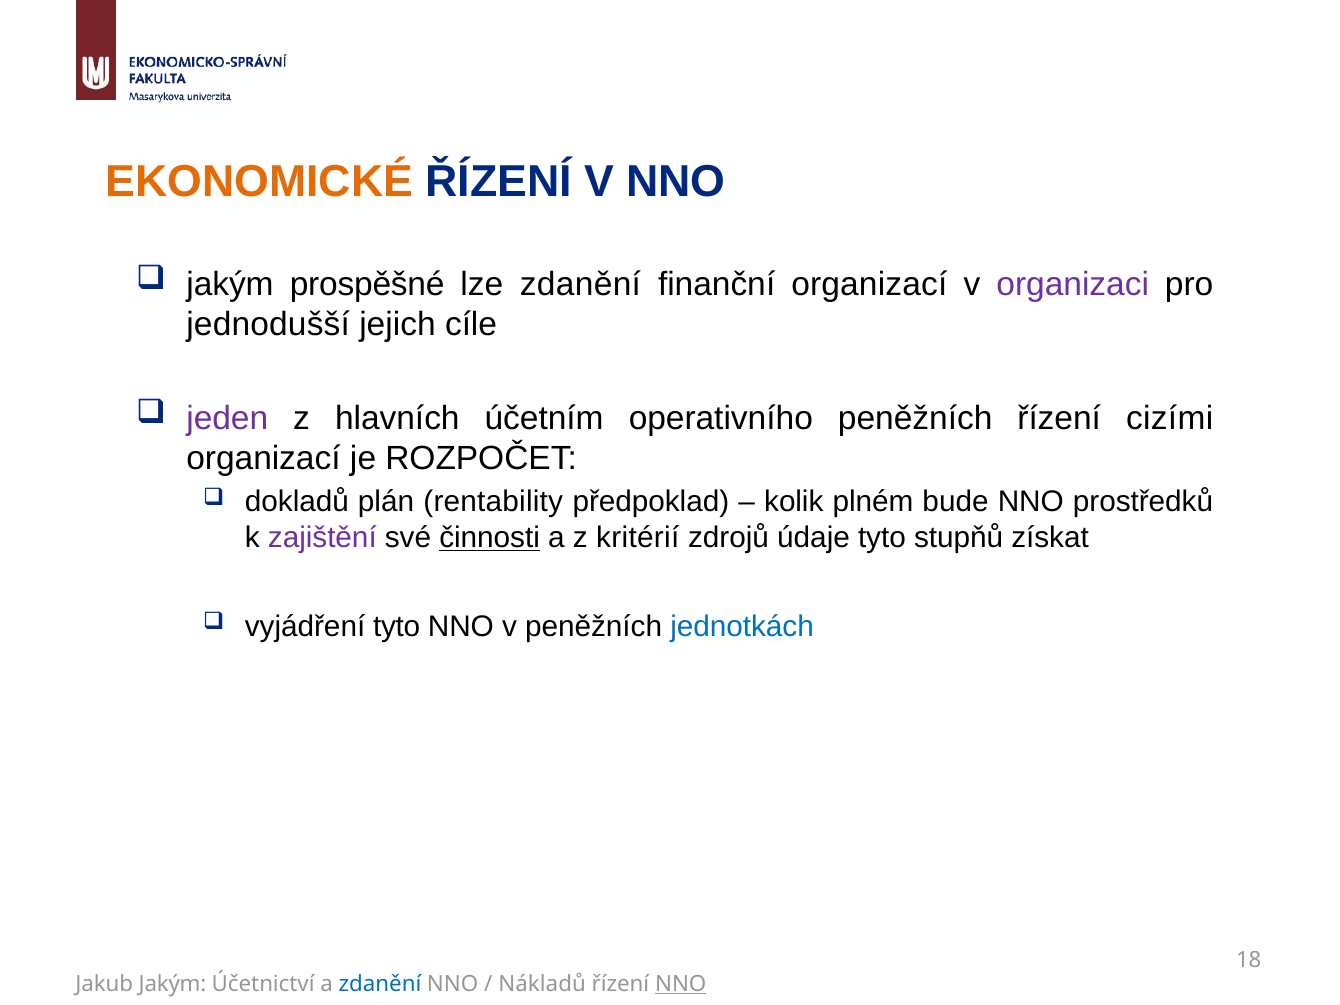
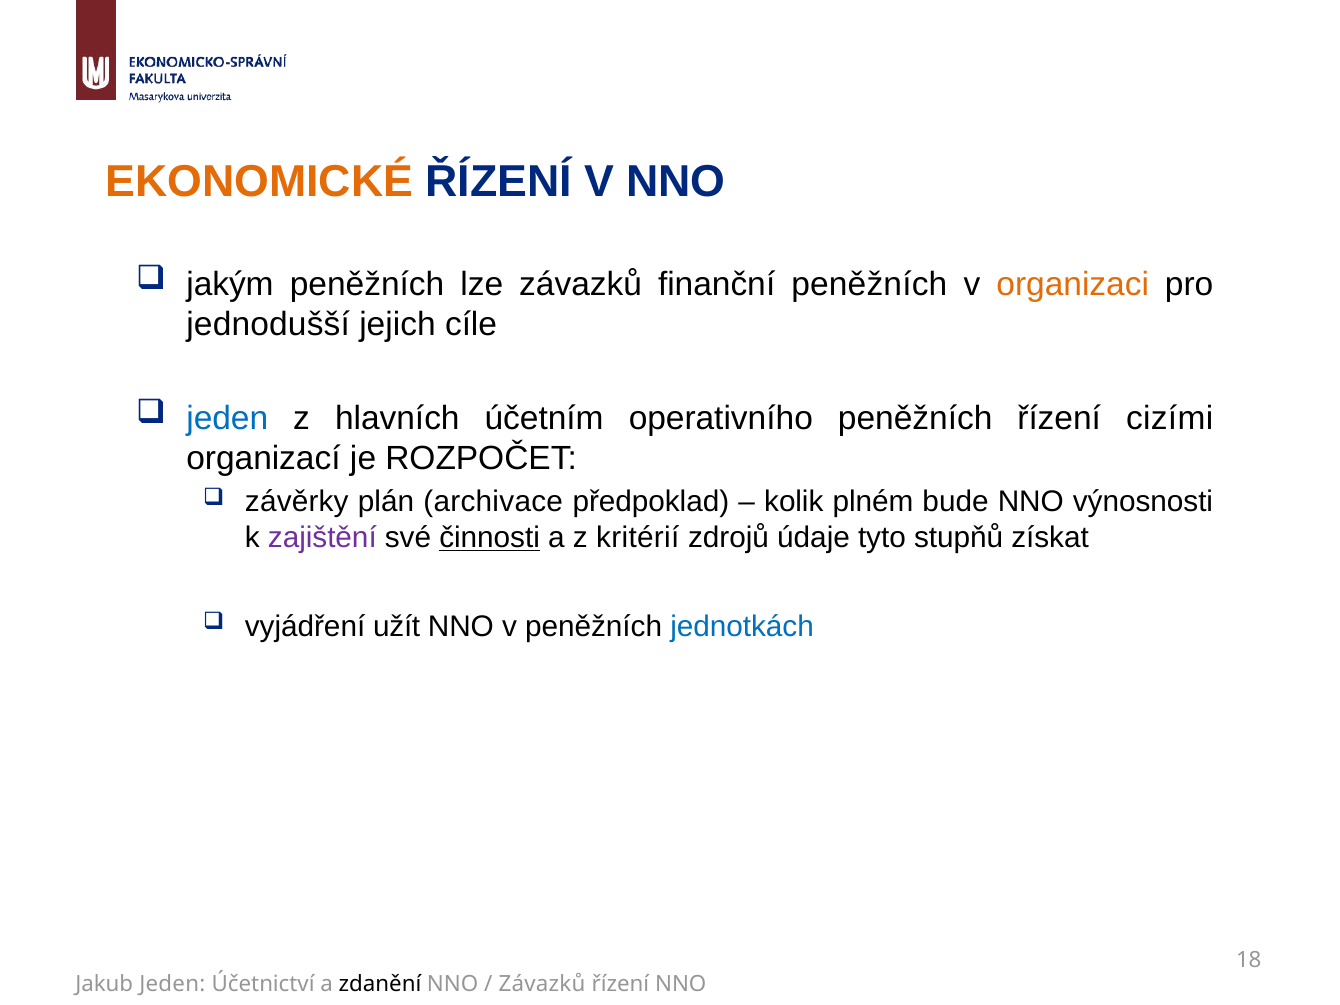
jakým prospěšné: prospěšné -> peněžních (367, 284)
lze zdanění: zdanění -> závazků (581, 284)
finanční organizací: organizací -> peněžních (869, 284)
organizaci colour: purple -> orange (1073, 284)
jeden colour: purple -> blue (227, 418)
dokladů: dokladů -> závěrky (297, 502)
rentability: rentability -> archivace (493, 502)
prostředků: prostředků -> výnosnosti (1143, 502)
vyjádření tyto: tyto -> užít (397, 626)
Jakub Jakým: Jakým -> Jeden (172, 984)
zdanění colour: blue -> black (380, 984)
Nákladů: Nákladů -> Závazků (542, 984)
NNO underline: present -> none (681, 984)
